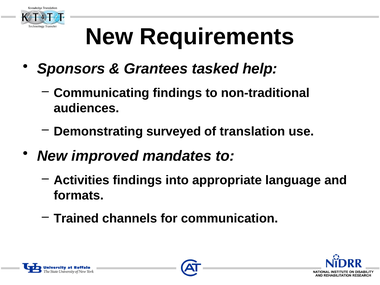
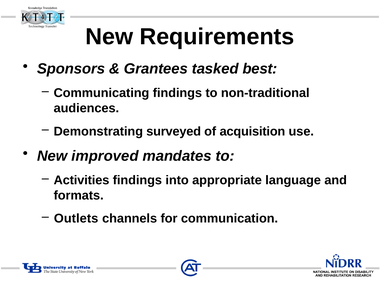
help: help -> best (260, 69)
translation: translation -> acquisition (252, 131)
Trained: Trained -> Outlets (76, 218)
